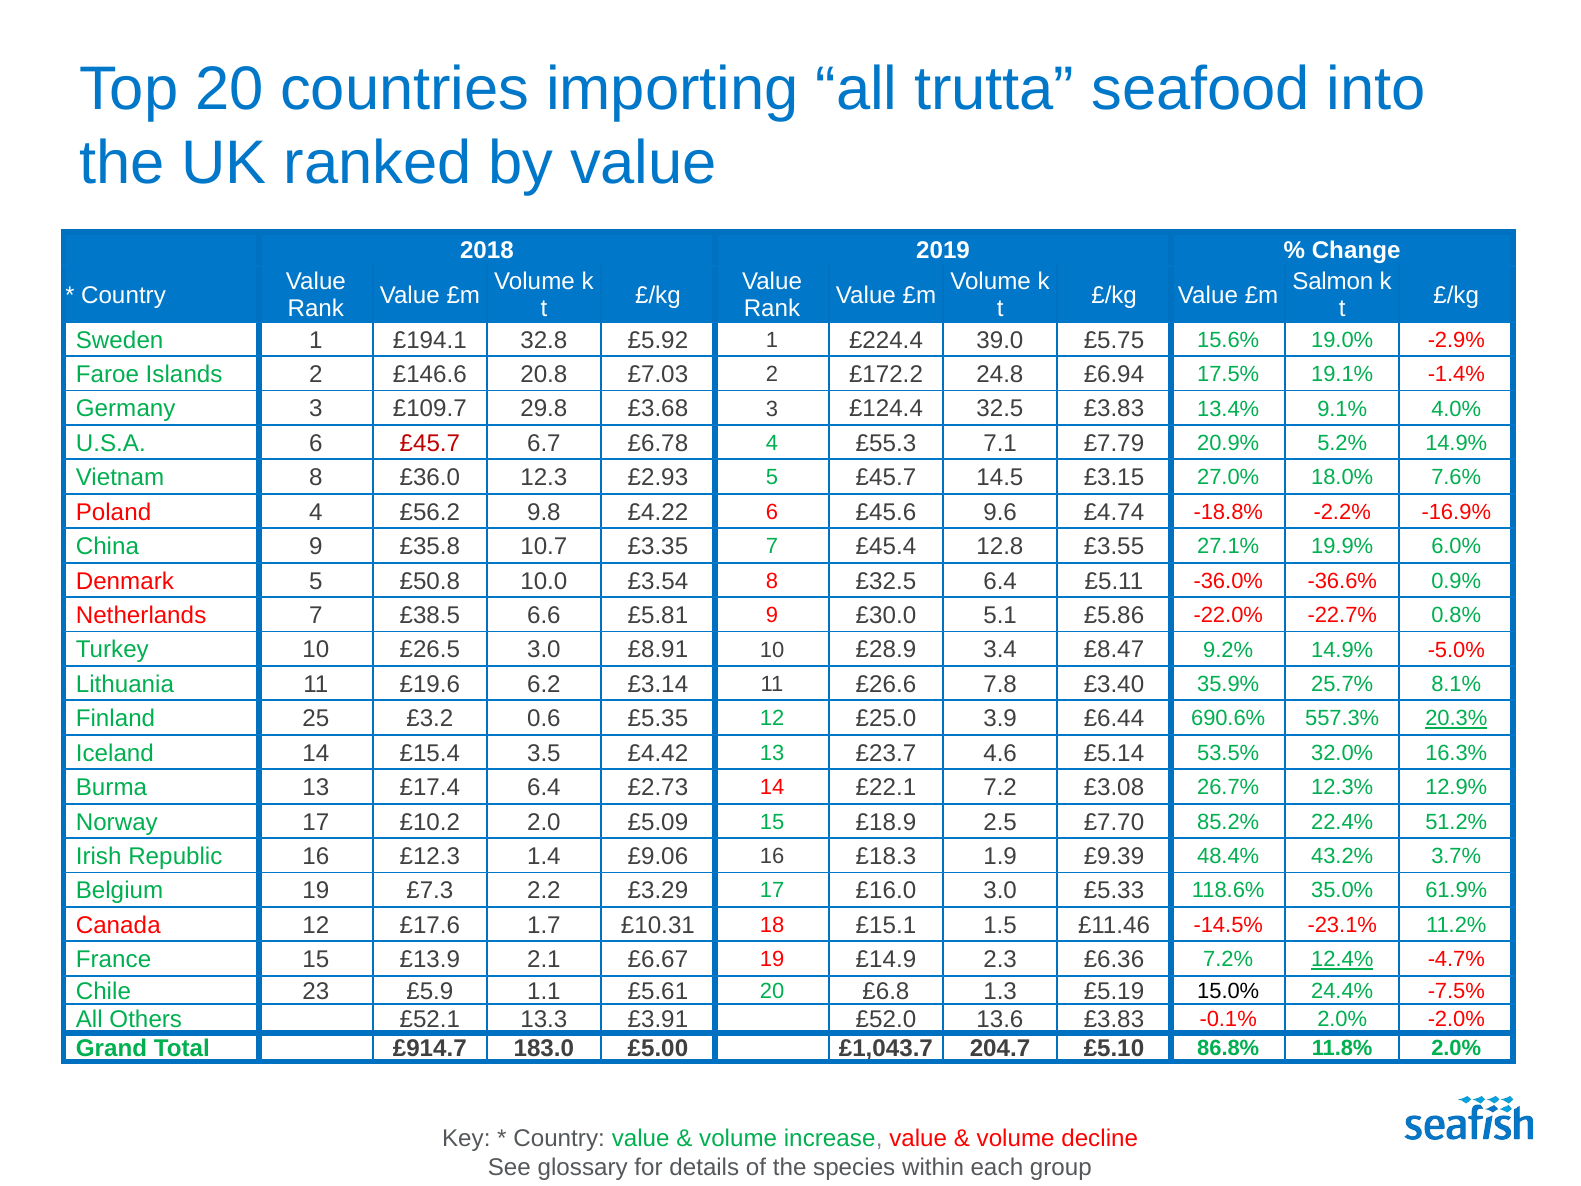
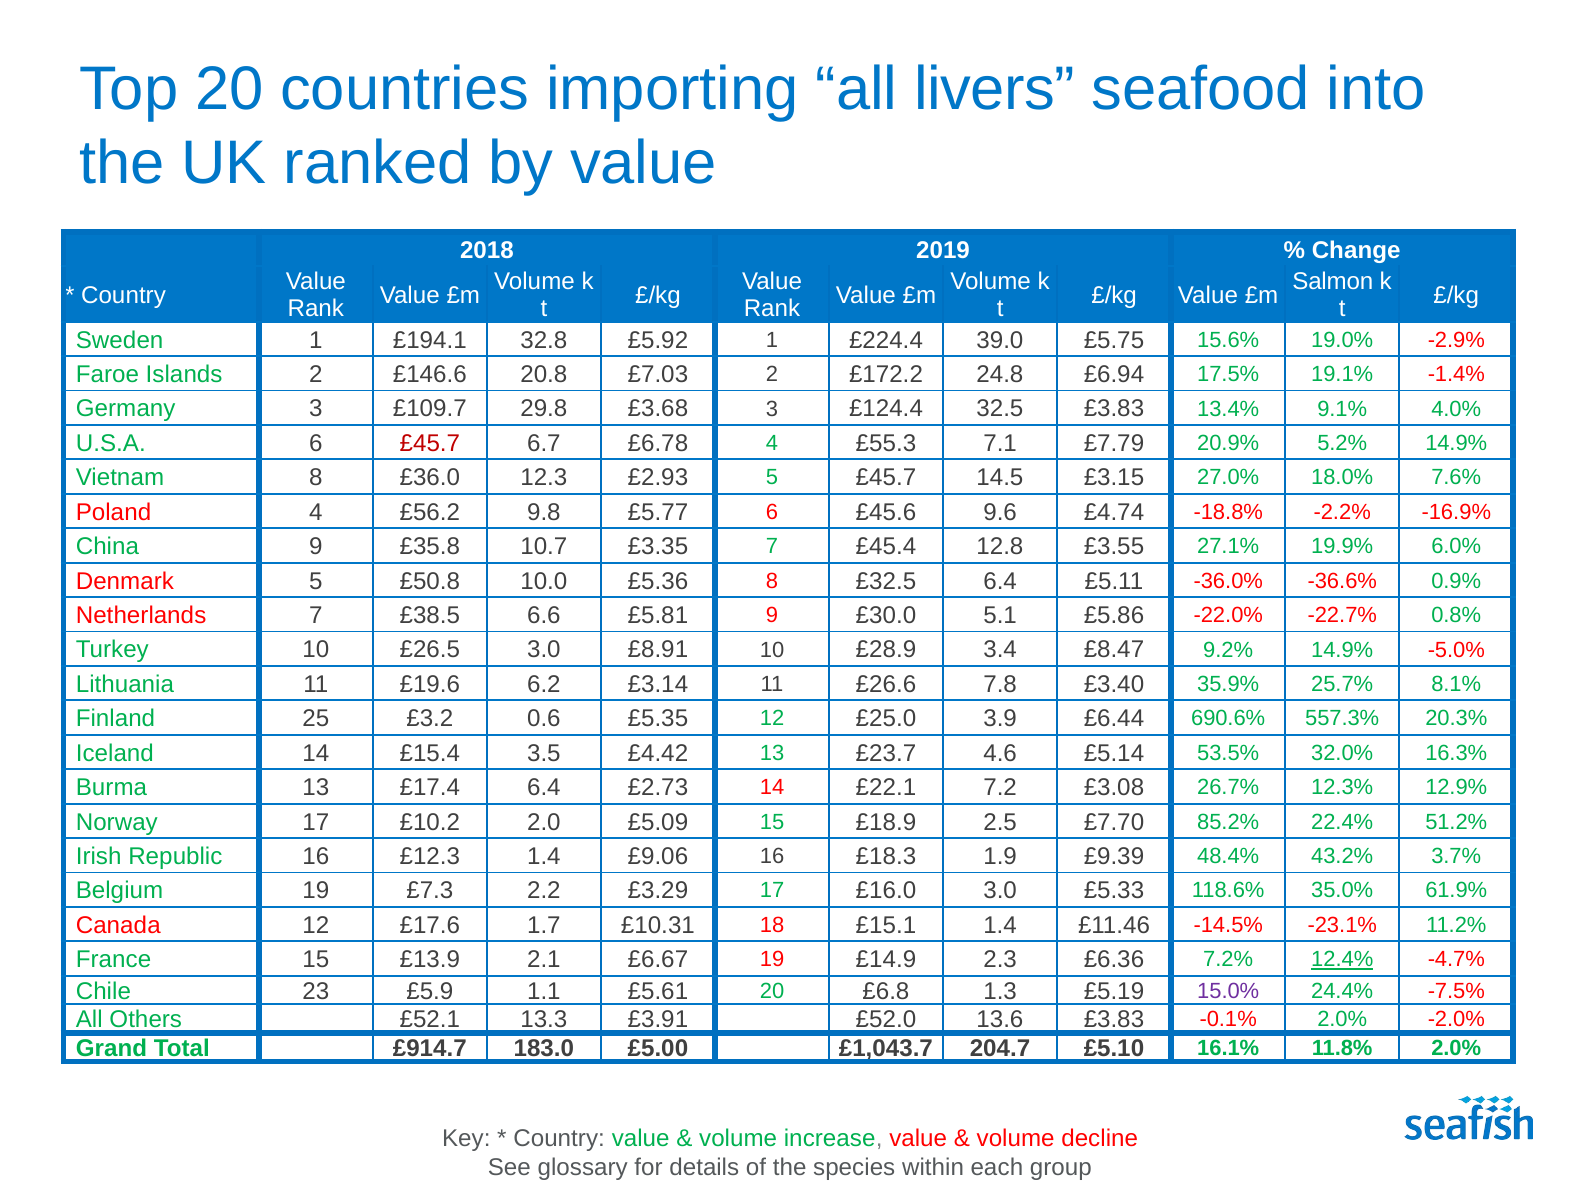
trutta: trutta -> livers (995, 90)
£4.22: £4.22 -> £5.77 (658, 512)
£3.54: £3.54 -> £5.36 (658, 581)
20.3% underline: present -> none (1456, 718)
£15.1 1.5: 1.5 -> 1.4 (1000, 925)
15.0% colour: black -> purple (1228, 991)
86.8%: 86.8% -> 16.1% (1228, 1048)
